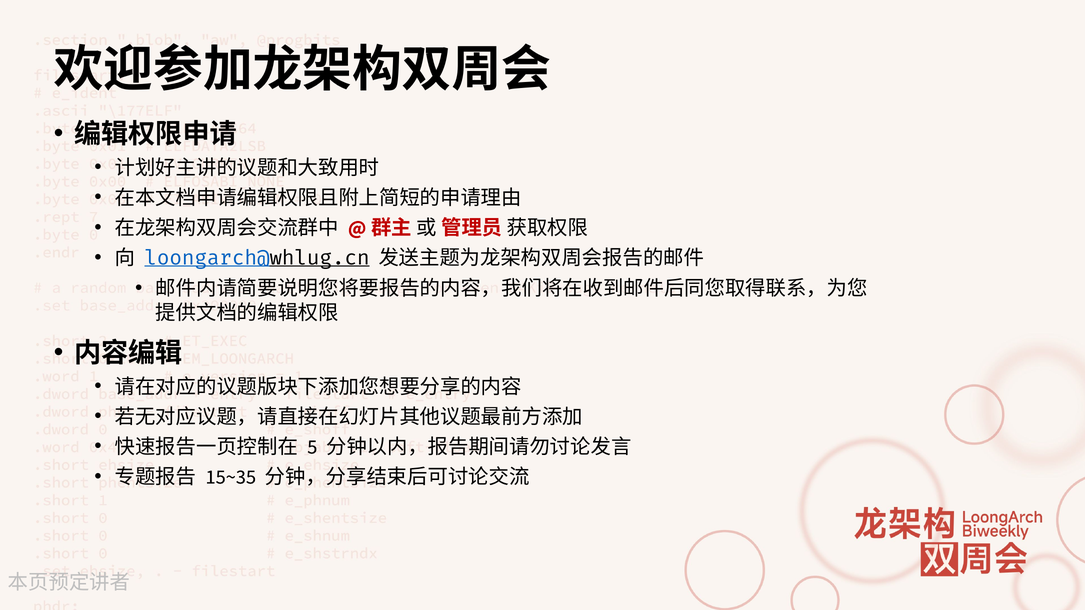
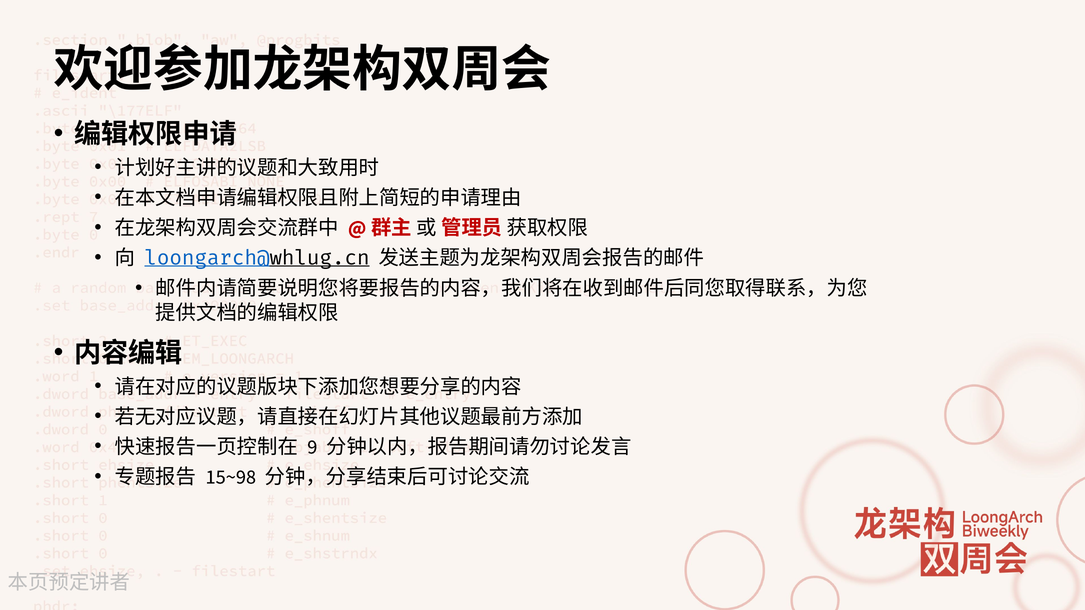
5: 5 -> 9 (312, 447)
15~35: 15~35 -> 15~98 (231, 477)
